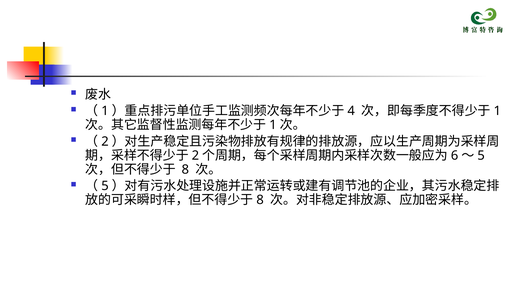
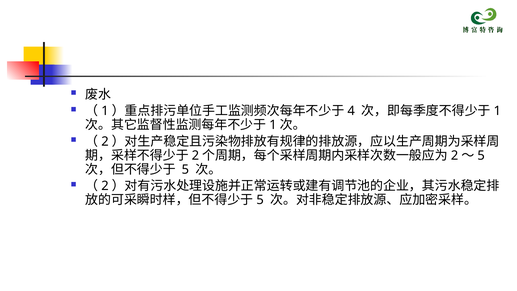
6: 6 -> 2 (455, 155)
8: 8 -> 5 (185, 169)
5: 5 -> 2 (105, 186)
8: 8 -> 5 (260, 200)
